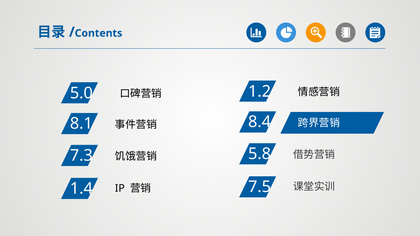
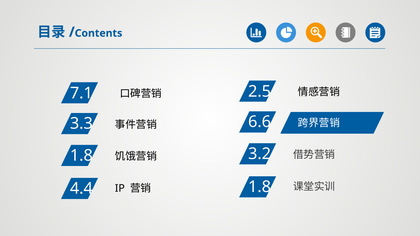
1.2: 1.2 -> 2.5 (260, 92)
5.0: 5.0 -> 7.1 (81, 93)
8.4: 8.4 -> 6.6 (260, 122)
8.1: 8.1 -> 3.3 (81, 124)
5.8: 5.8 -> 3.2 (260, 154)
7.3: 7.3 -> 1.8 (81, 156)
7.5: 7.5 -> 1.8 (260, 187)
1.4: 1.4 -> 4.4 (81, 189)
